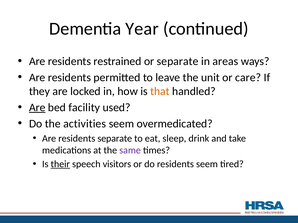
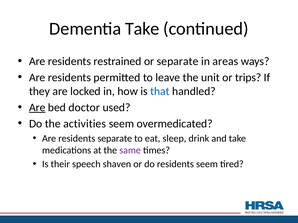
Dementia Year: Year -> Take (142, 29)
care: care -> trips (248, 78)
that colour: orange -> blue (160, 91)
facility: facility -> doctor (84, 108)
their underline: present -> none (60, 164)
visitors: visitors -> shaven (117, 164)
